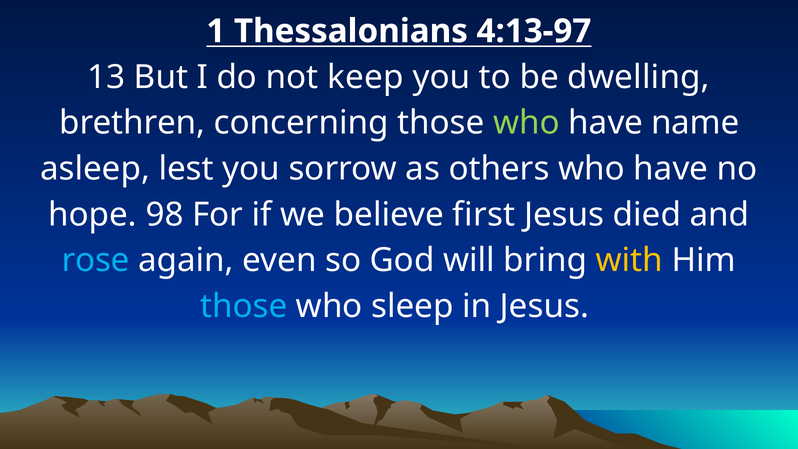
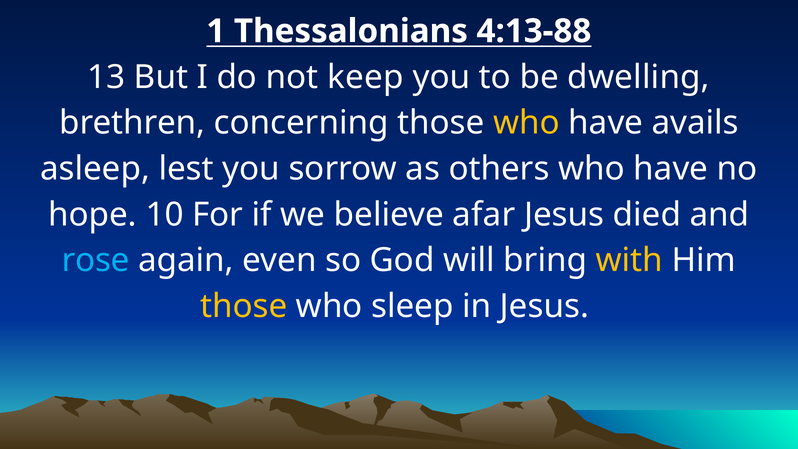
4:13-97: 4:13-97 -> 4:13-88 (534, 31)
who colour: light green -> yellow (527, 123)
name: name -> avails (695, 123)
98: 98 -> 10 (165, 215)
first: first -> afar (484, 215)
those colour: light blue -> yellow (244, 306)
